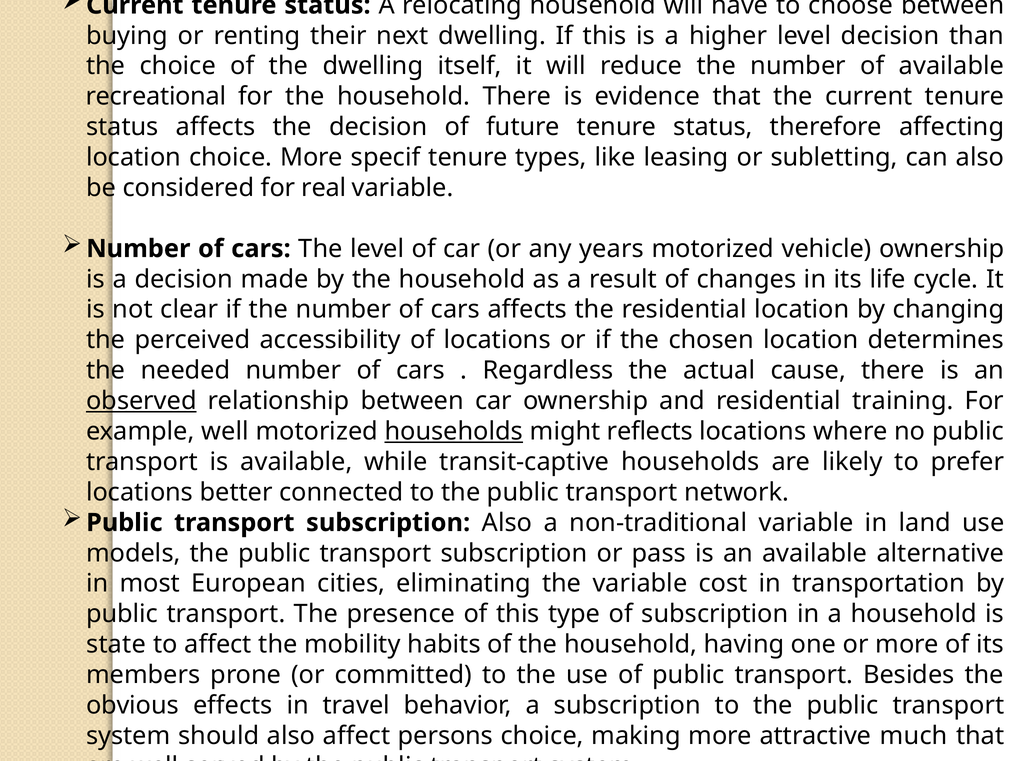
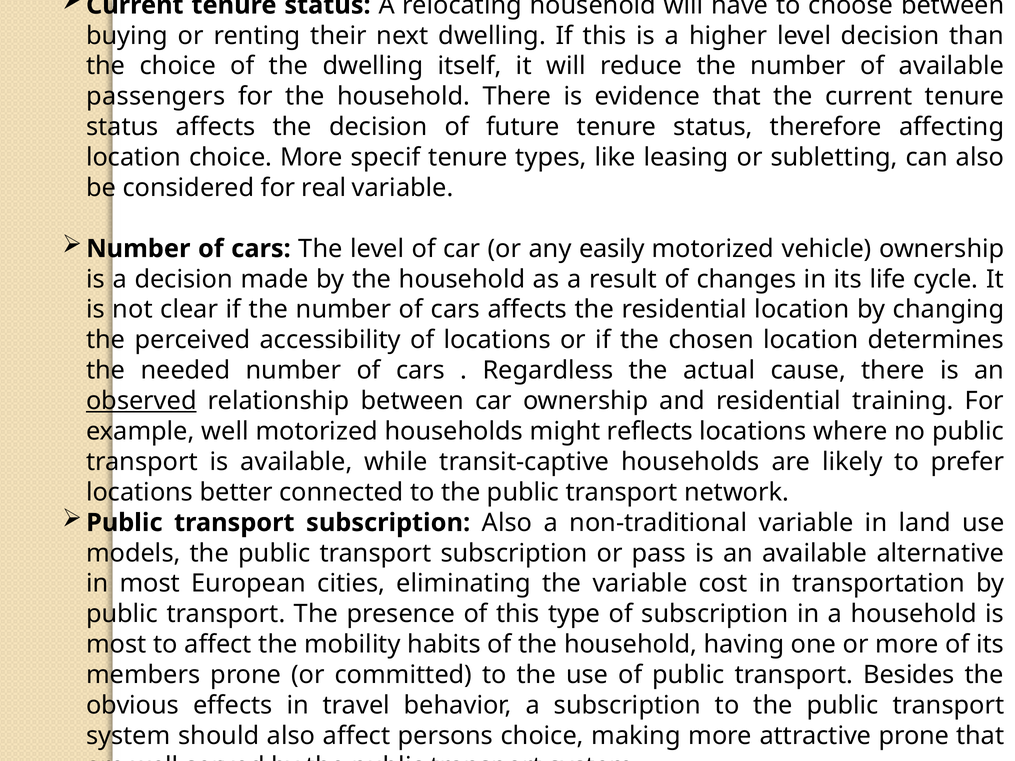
recreational: recreational -> passengers (156, 97)
years: years -> easily (612, 249)
households underline: present -> none (454, 432)
state: state -> most (116, 645)
attractive much: much -> prone (914, 736)
